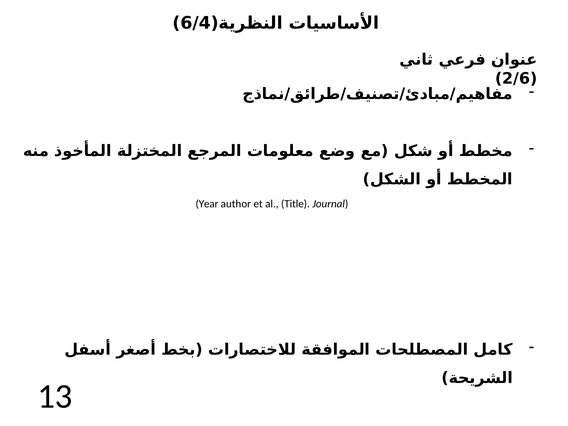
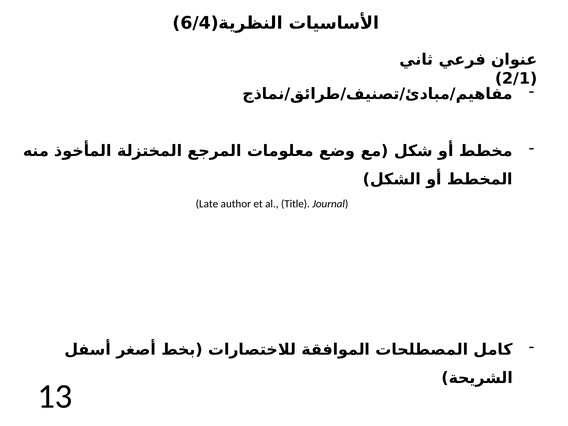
2/6: 2/6 -> 2/1 (516, 79)
Year: Year -> Late (207, 204)
